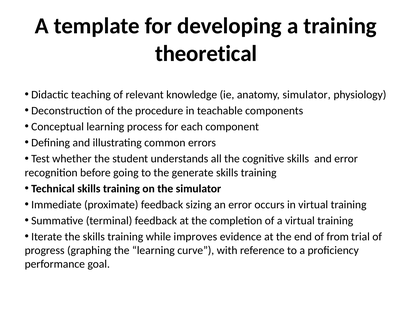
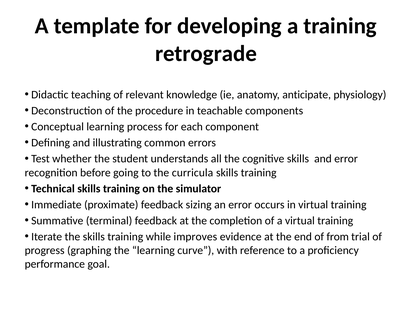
theoretical: theoretical -> retrograde (206, 53)
anatomy simulator: simulator -> anticipate (307, 95)
generate: generate -> curricula (193, 173)
